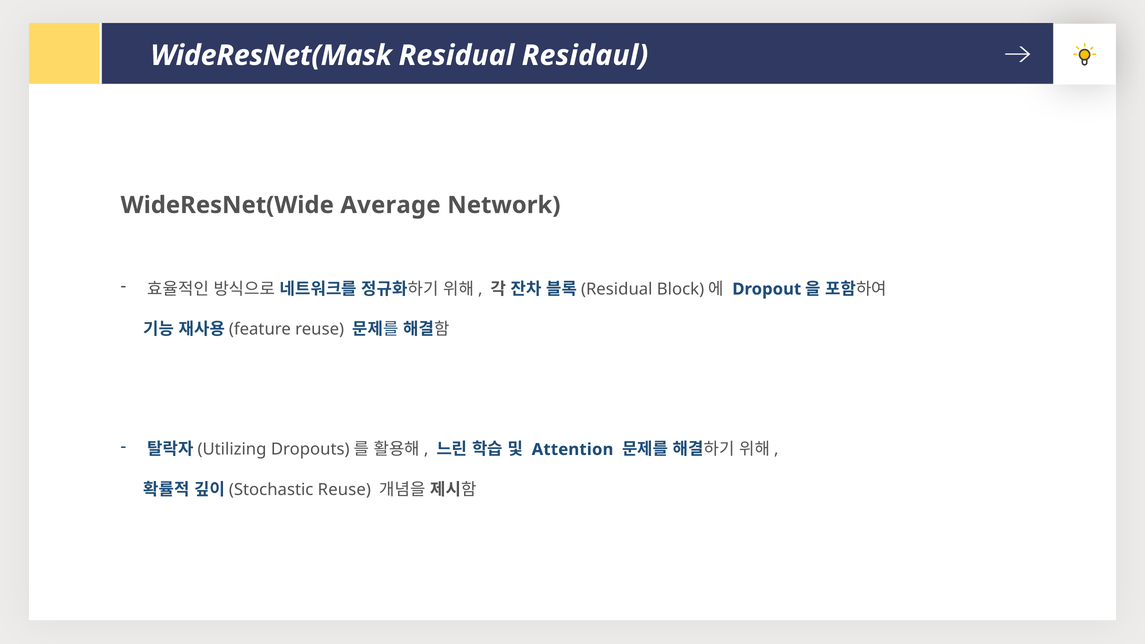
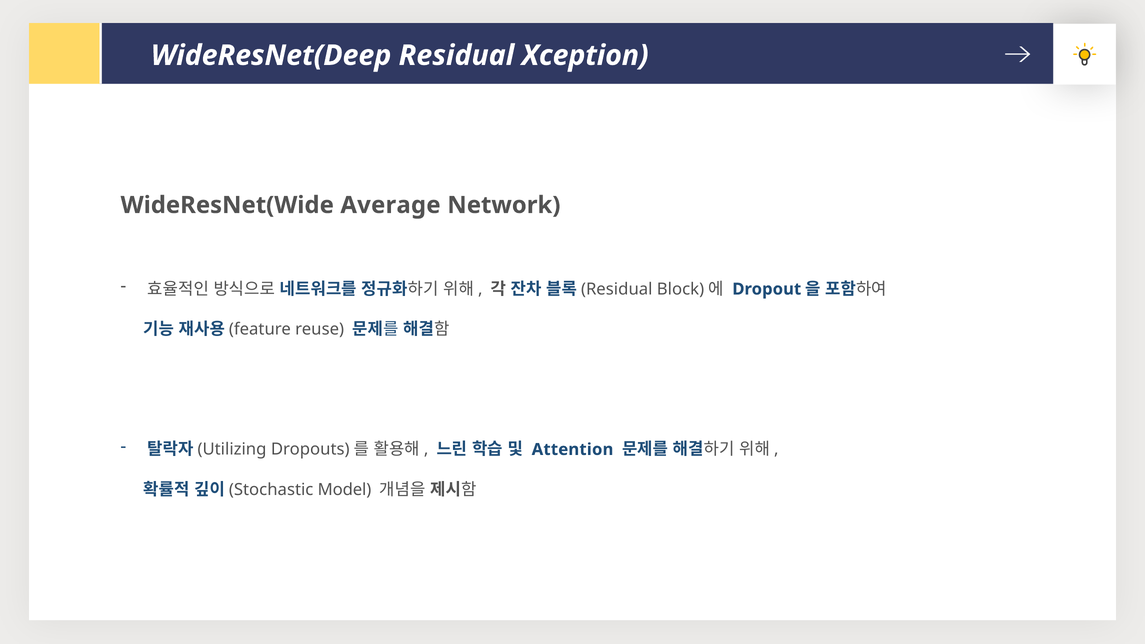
WideResNet(Mask: WideResNet(Mask -> WideResNet(Deep (271, 55)
Residaul: Residaul -> Xception (585, 55)
Reuse: Reuse -> Model (344, 490)
